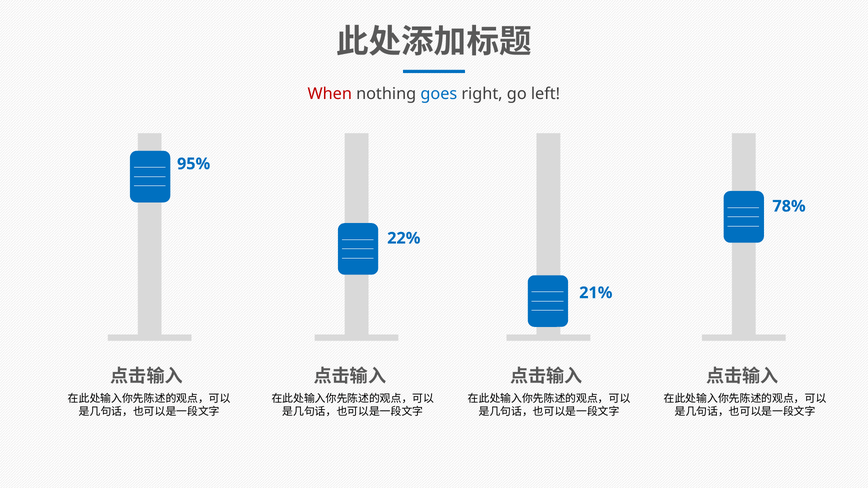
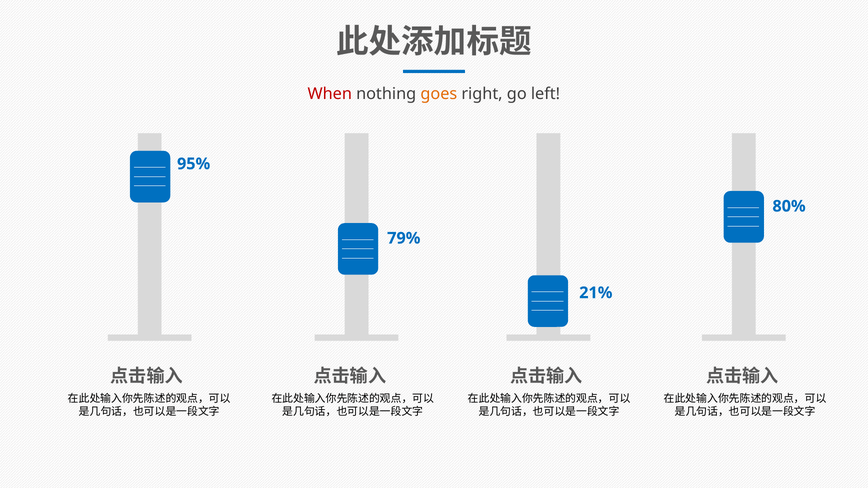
goes colour: blue -> orange (439, 94)
78%: 78% -> 80% (789, 206)
22%: 22% -> 79% (404, 238)
